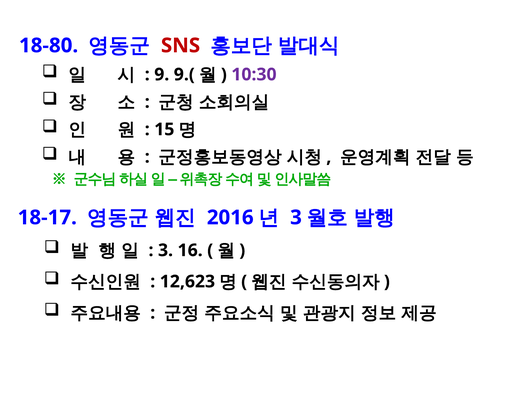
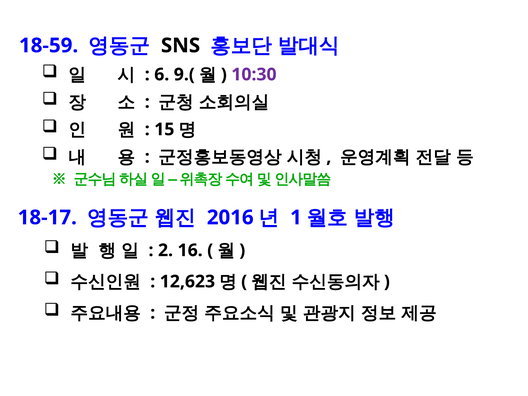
18-80: 18-80 -> 18-59 (49, 46)
SNS colour: red -> black (181, 46)
9: 9 -> 6 (162, 75)
3: 3 -> 1 (296, 217)
3: 3 -> 2 (166, 250)
